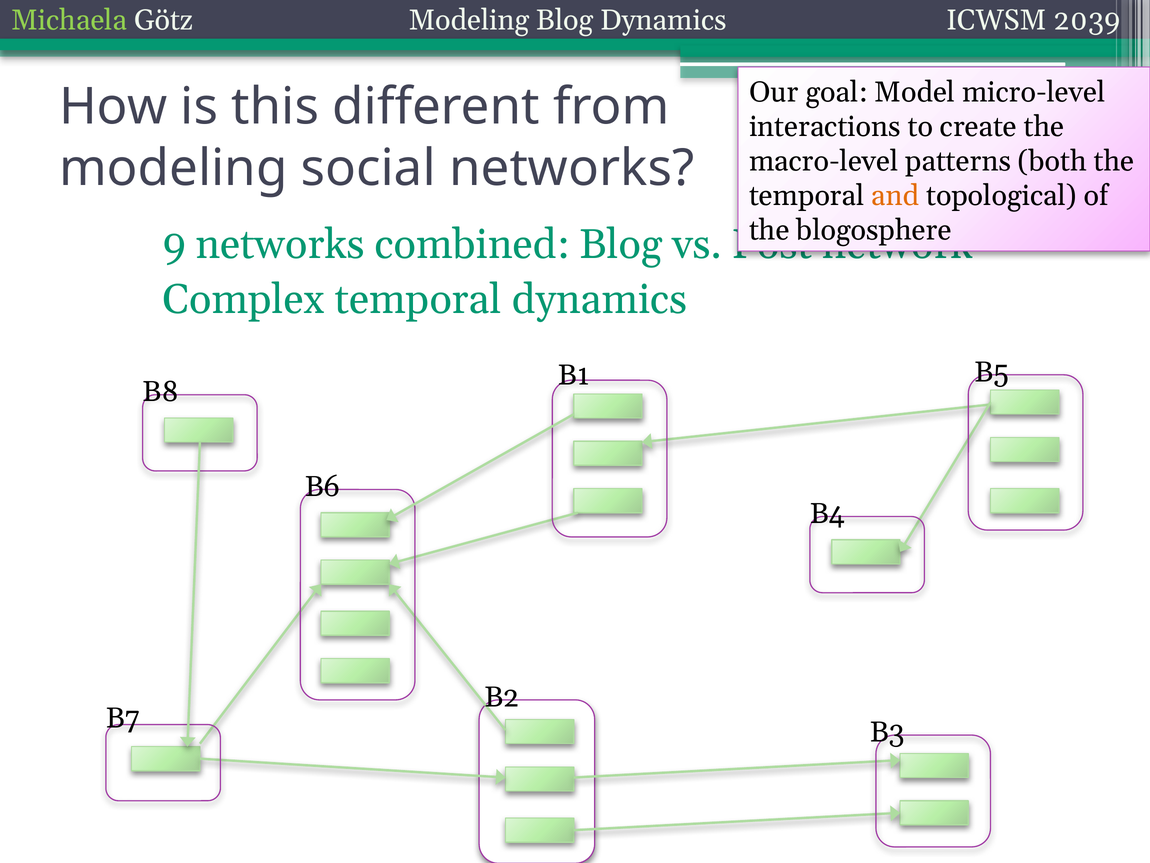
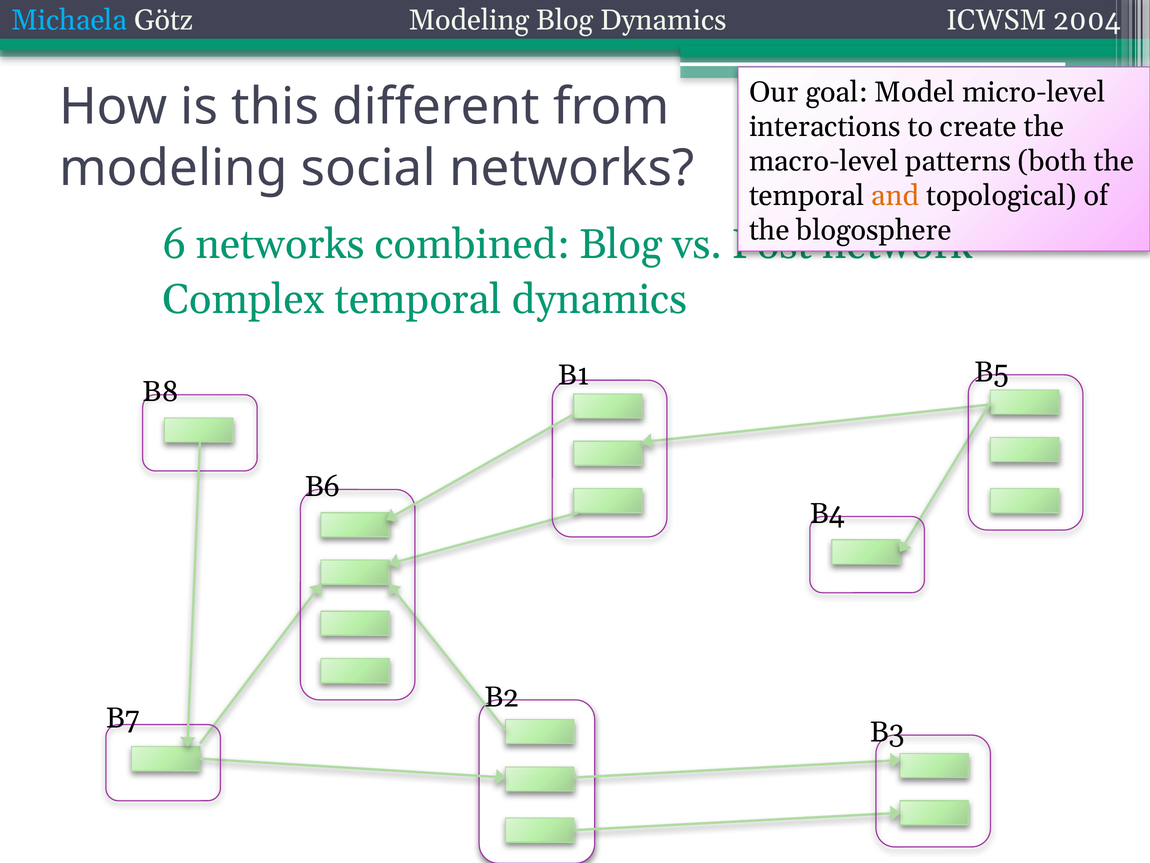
Michaela colour: light green -> light blue (69, 20)
2039: 2039 -> 2004 (1087, 20)
9: 9 -> 6 (174, 245)
